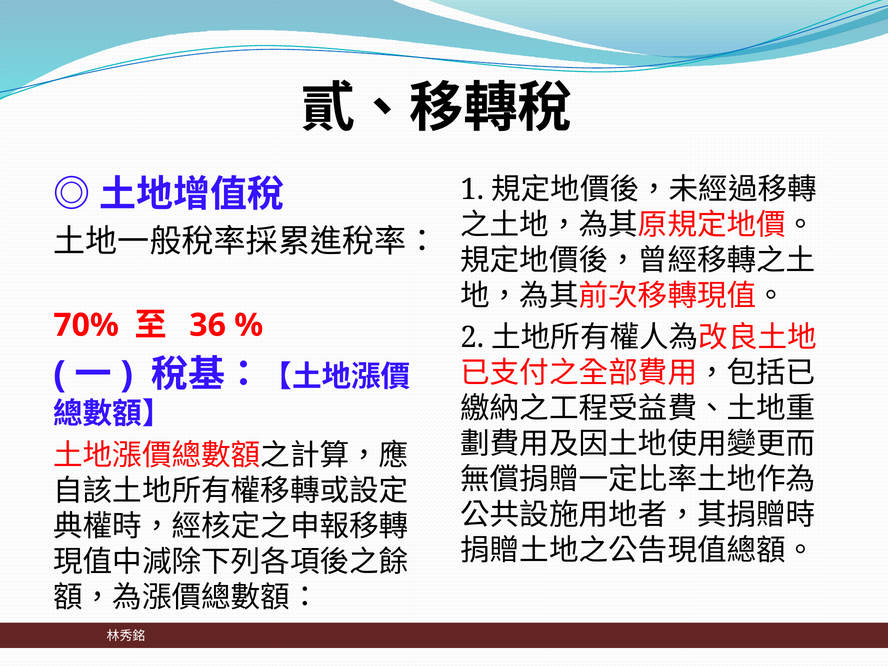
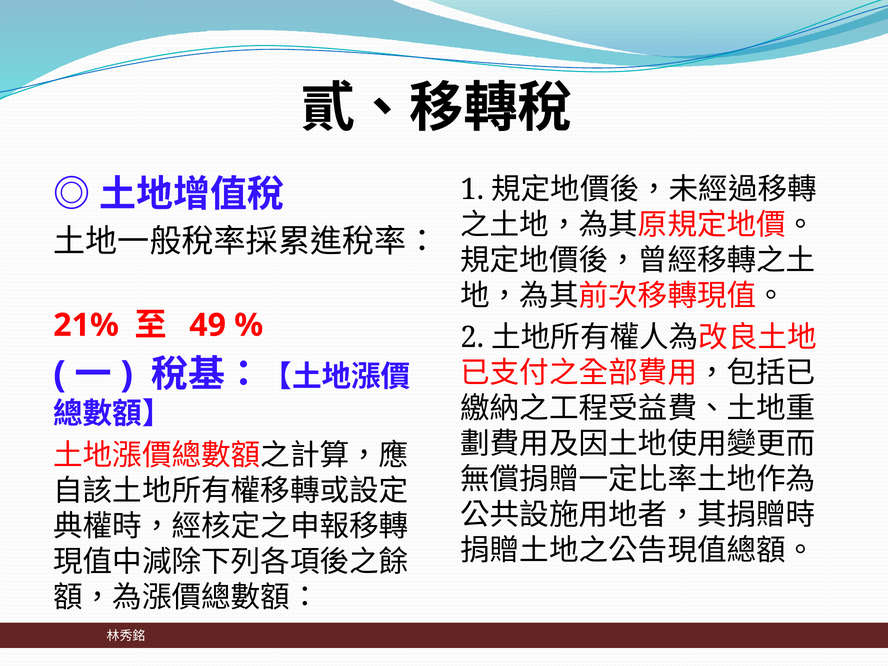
70%: 70% -> 21% (86, 325)
36: 36 -> 49 (208, 325)
